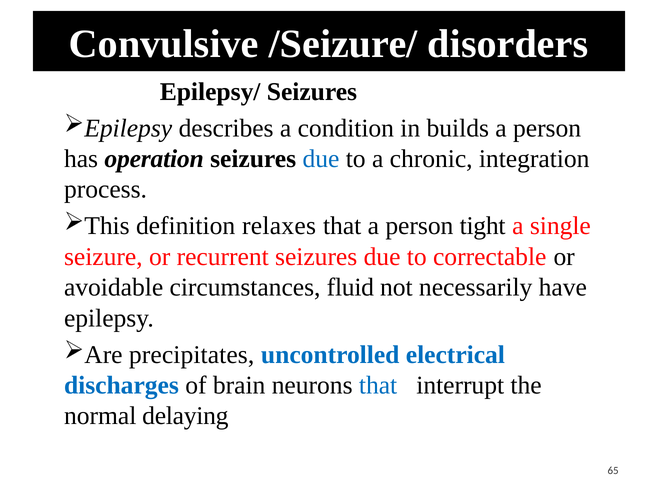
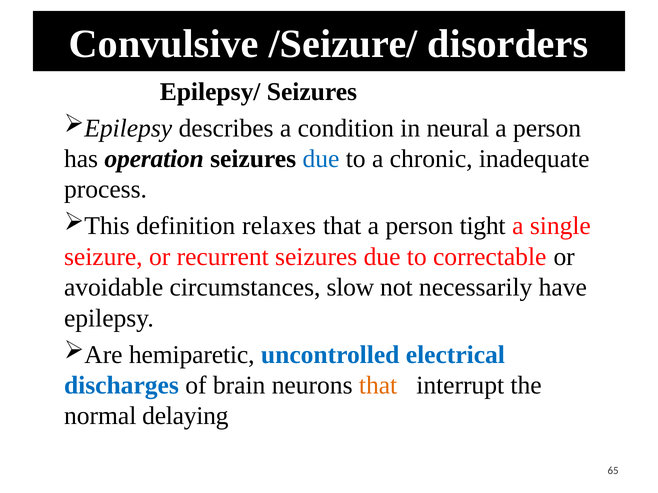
builds: builds -> neural (458, 128)
integration: integration -> inadequate (534, 159)
fluid: fluid -> slow (350, 288)
precipitates: precipitates -> hemiparetic (192, 355)
that colour: blue -> orange (378, 386)
